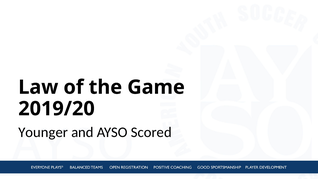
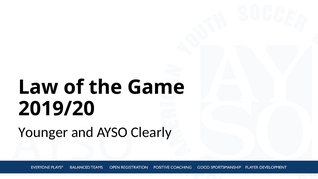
Scored: Scored -> Clearly (151, 132)
